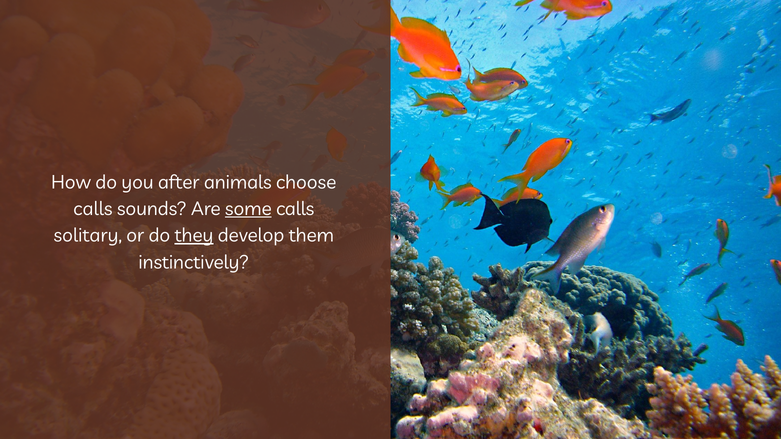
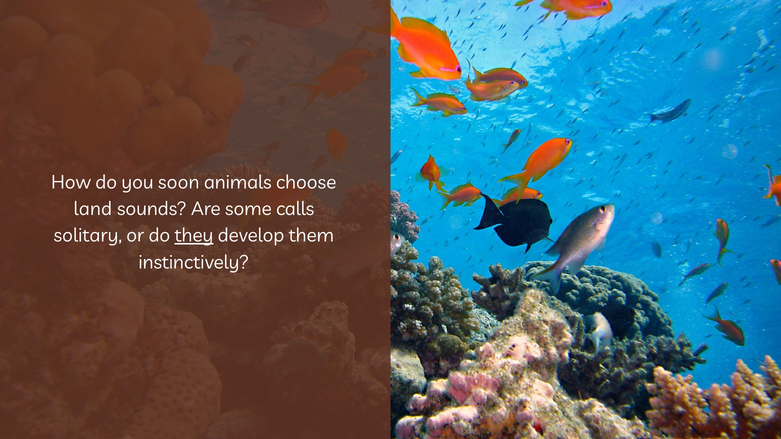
after: after -> soon (179, 182)
calls: calls -> land (93, 209)
some underline: present -> none (248, 209)
